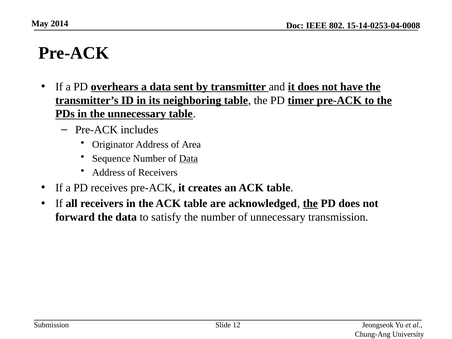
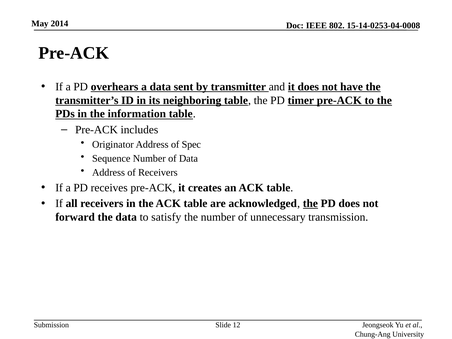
the unnecessary: unnecessary -> information (137, 114)
Area: Area -> Spec (191, 144)
Data underline: present -> none (188, 159)
